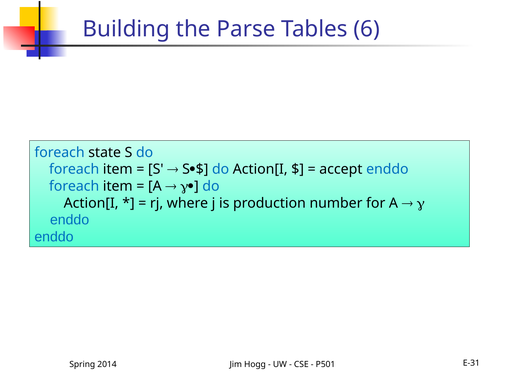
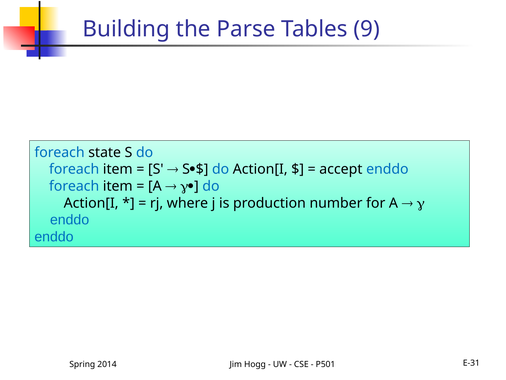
6: 6 -> 9 (367, 29)
